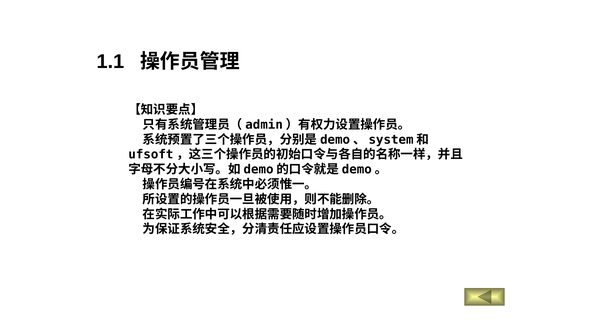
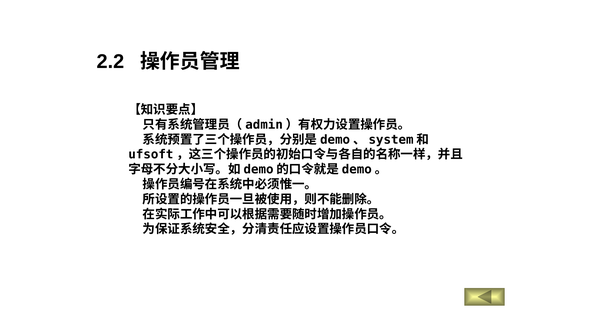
1.1: 1.1 -> 2.2 (110, 62)
